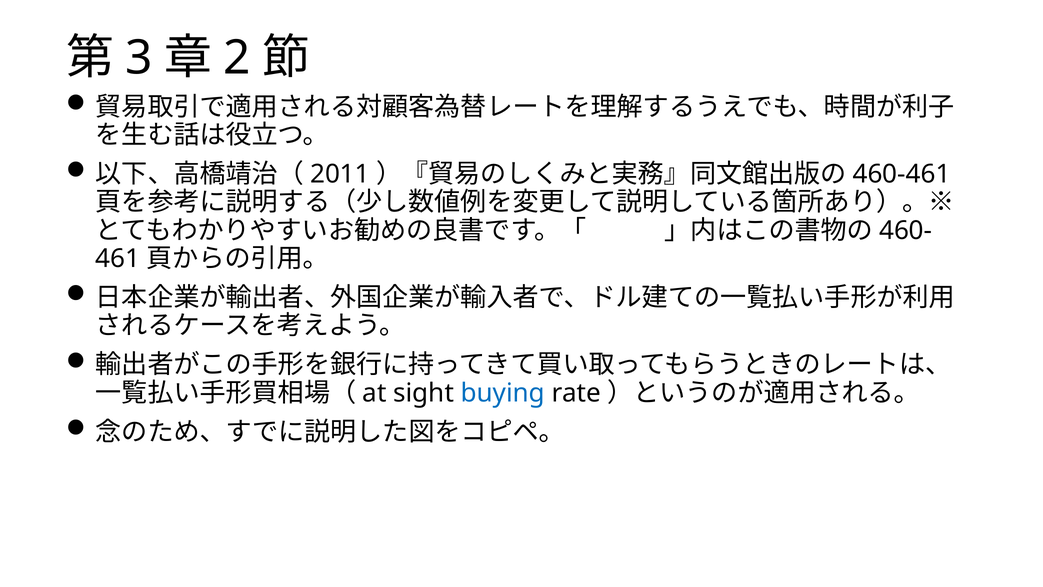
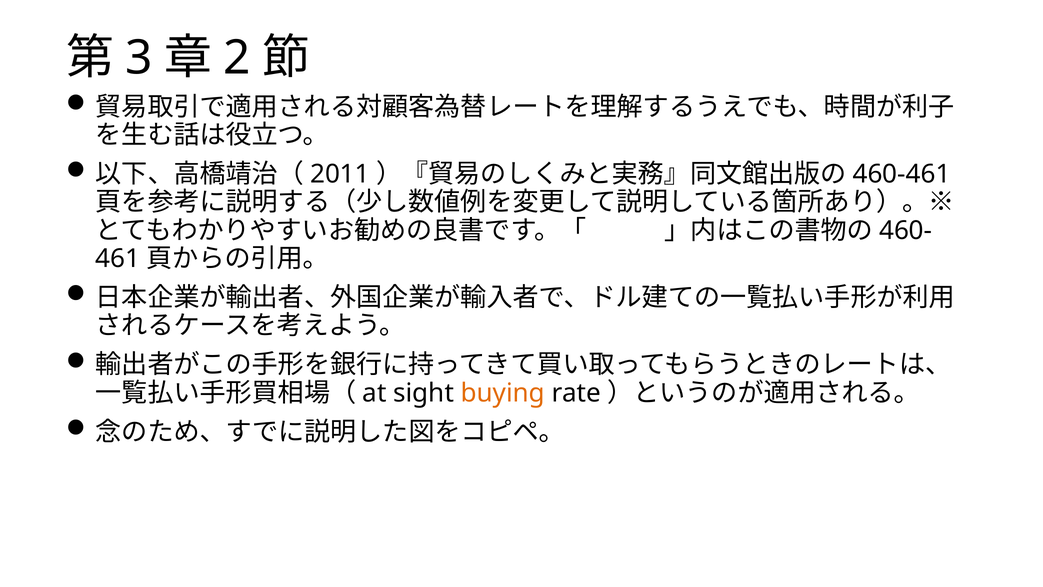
buying colour: blue -> orange (503, 393)
